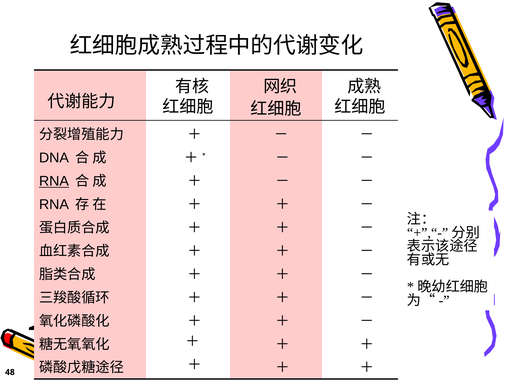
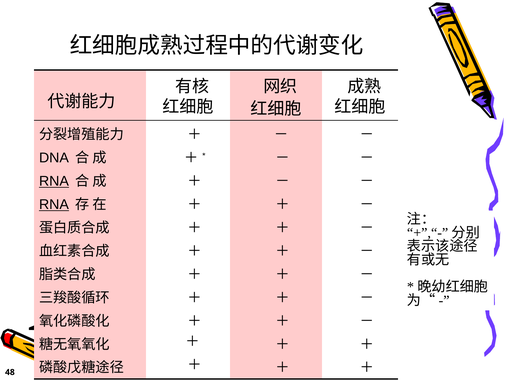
RNA underline: none -> present (54, 205)
